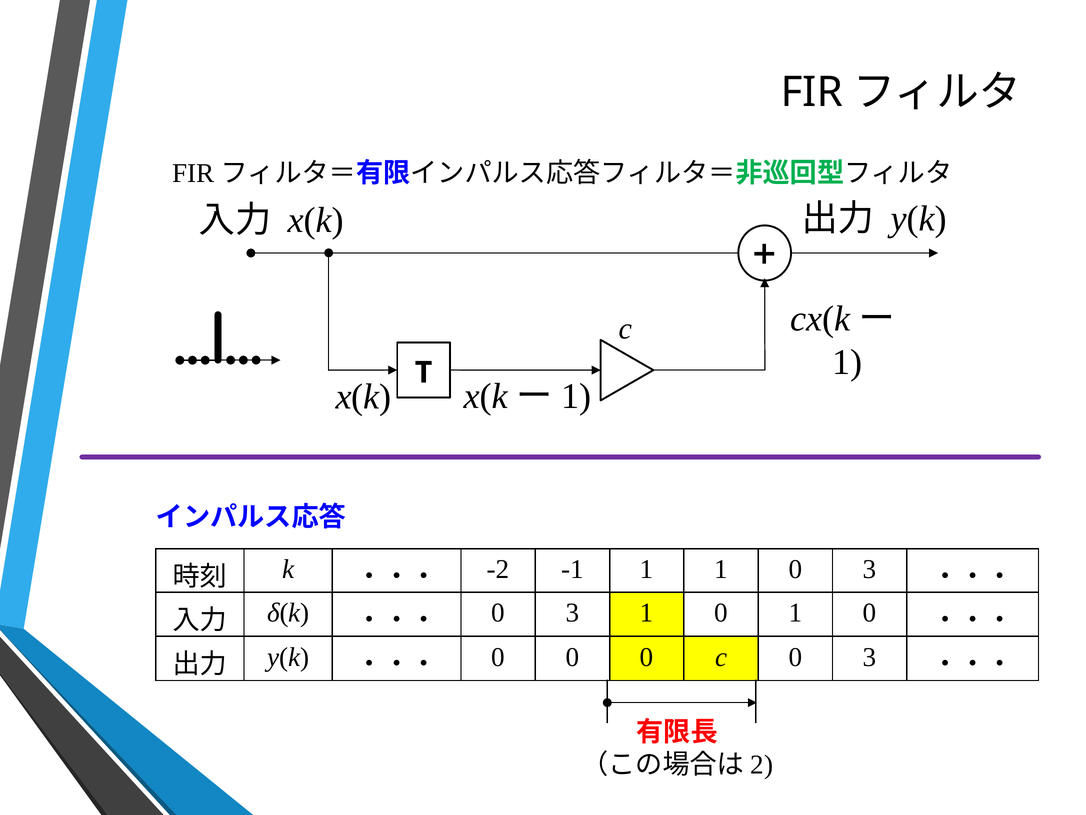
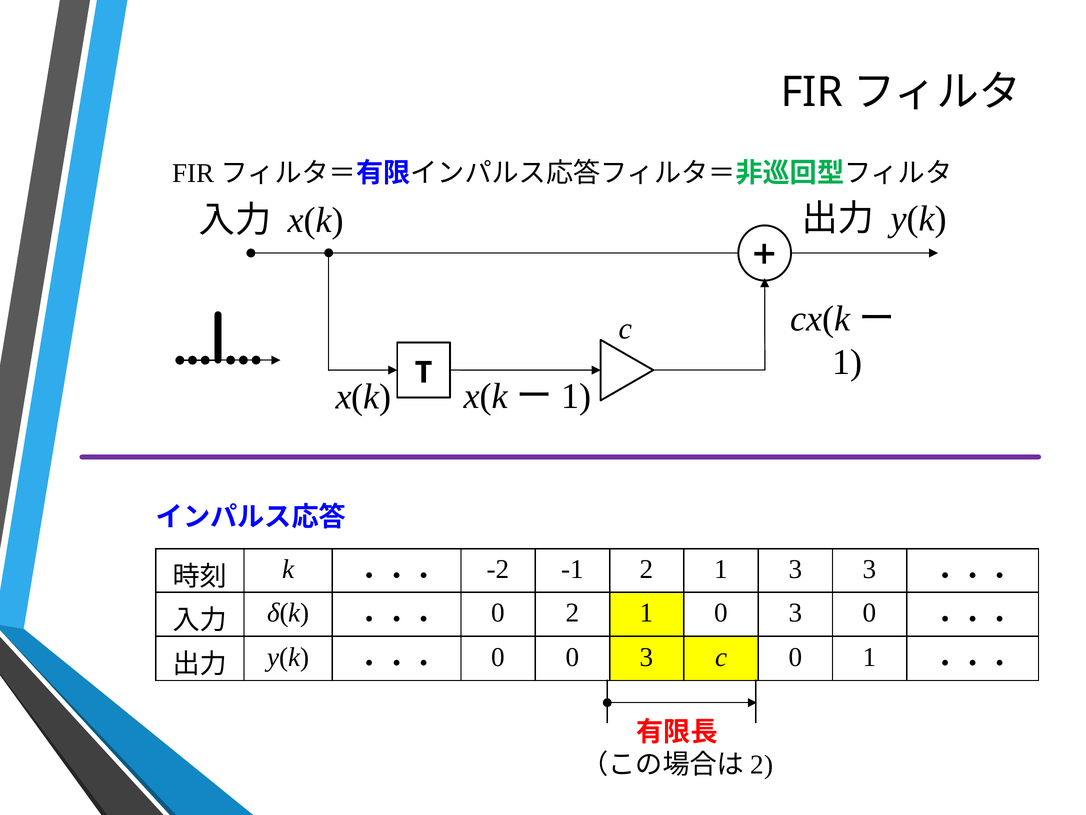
-1 1: 1 -> 2 (647, 569)
0: 0 -> 3 (795, 569)
3: 3 -> 2 (572, 613)
1 0 1: 1 -> 3 (795, 613)
0 0 0: 0 -> 3 (647, 657)
c 0 3: 3 -> 1 (870, 657)
